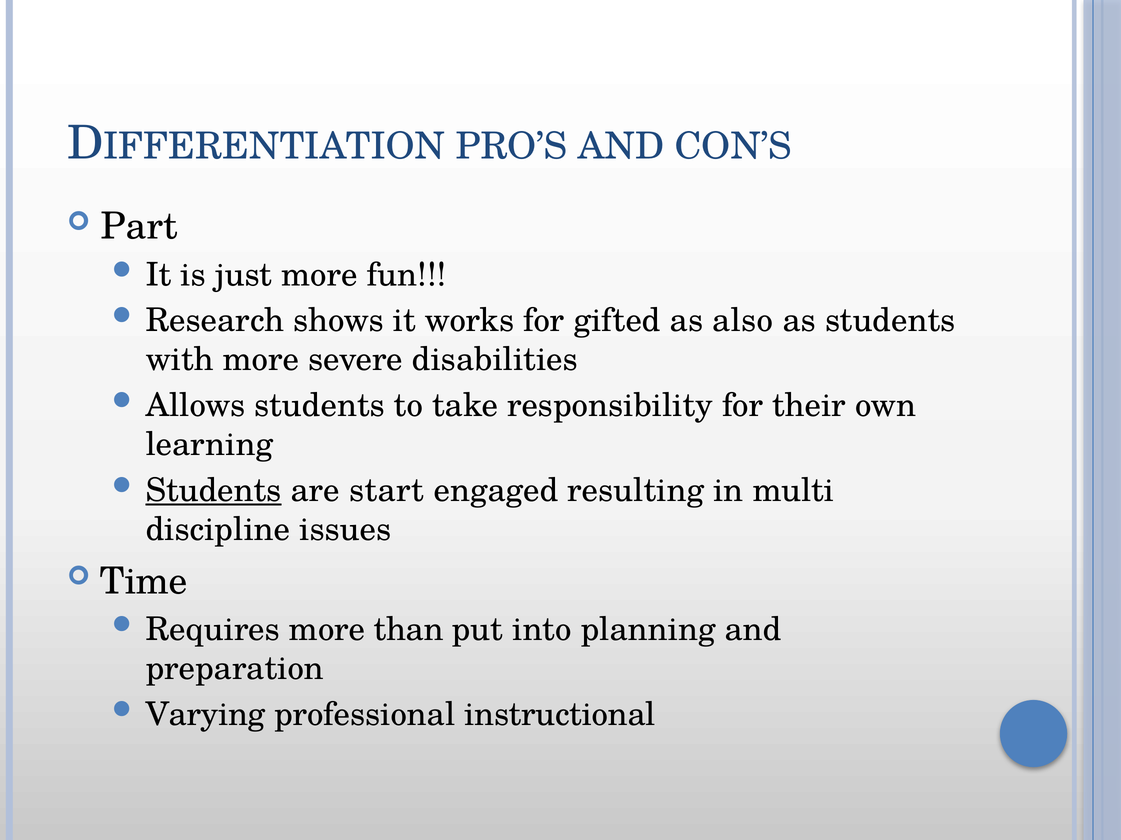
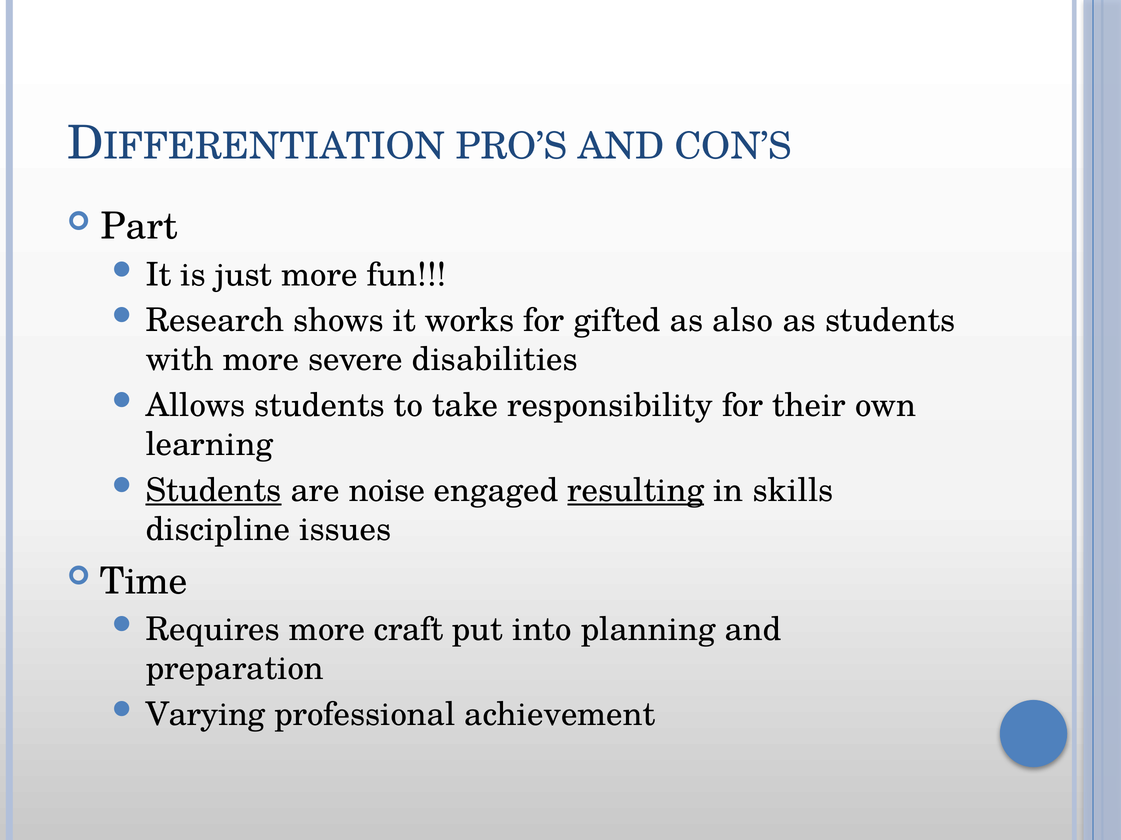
start: start -> noise (387, 491)
resulting underline: none -> present (636, 491)
multi: multi -> skills (793, 491)
than: than -> craft (409, 630)
instructional: instructional -> achievement (560, 715)
